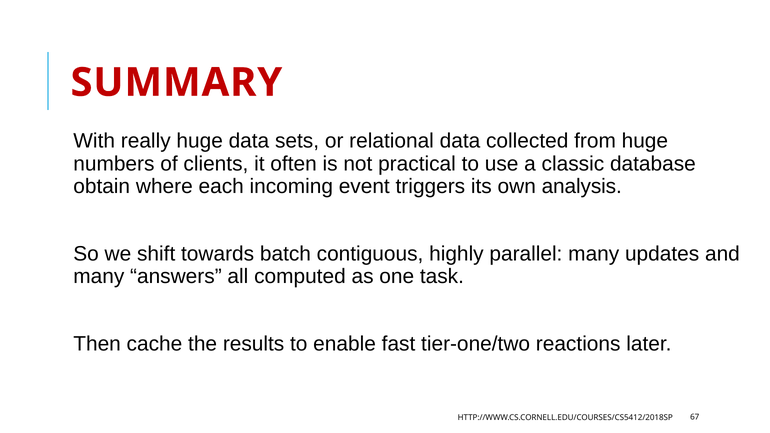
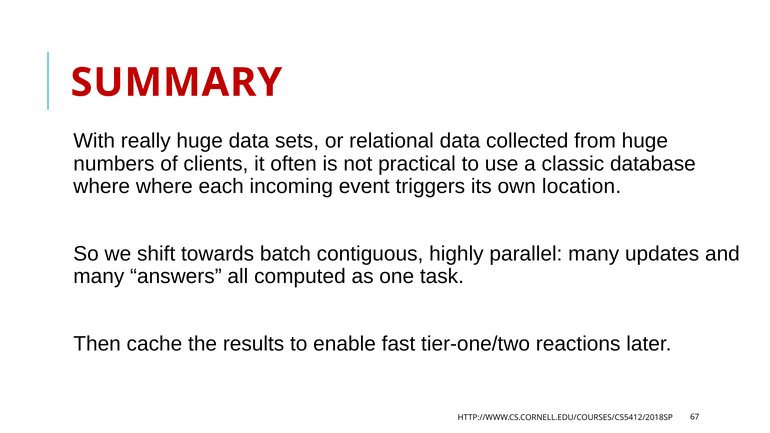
obtain: obtain -> where (102, 186)
analysis: analysis -> location (582, 186)
